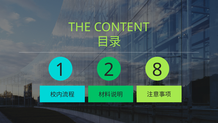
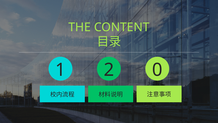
8: 8 -> 0 (157, 70)
